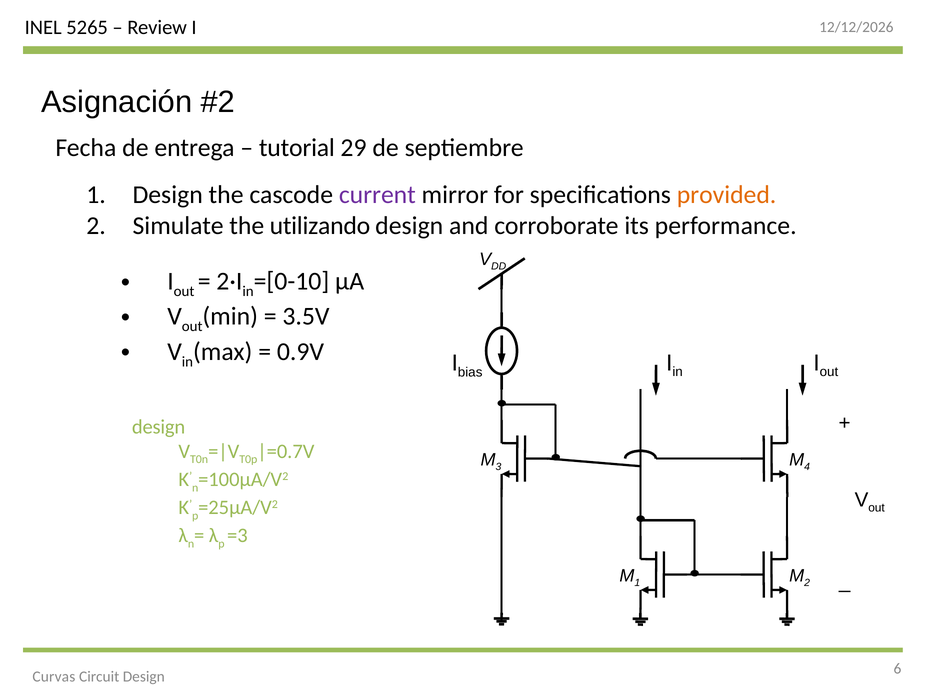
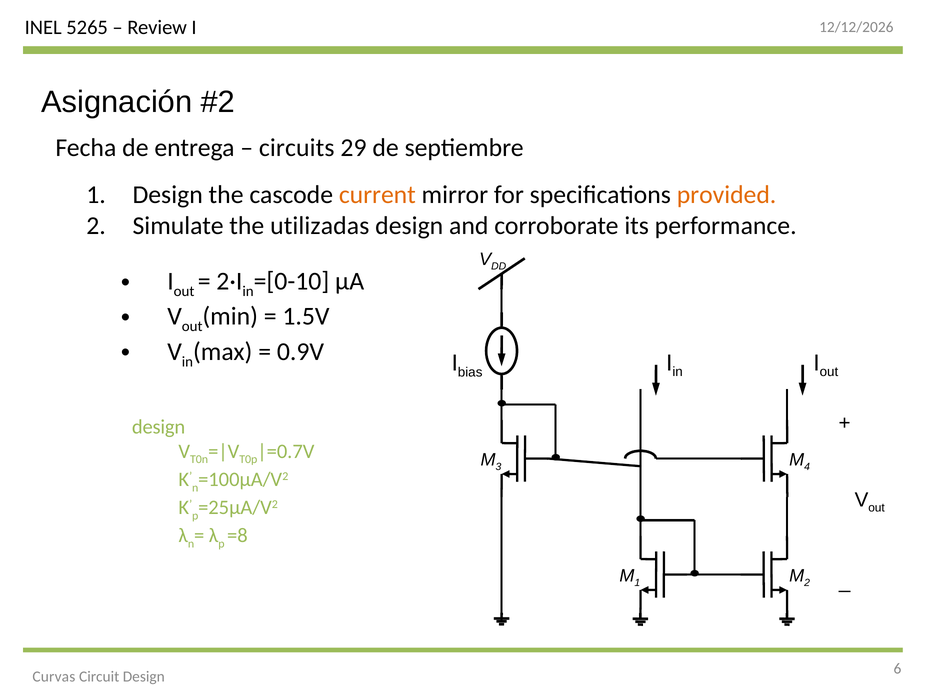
tutorial: tutorial -> circuits (297, 148)
current colour: purple -> orange (377, 195)
utilizando: utilizando -> utilizadas (320, 226)
3.5V: 3.5V -> 1.5V (306, 317)
=3: =3 -> =8 (237, 536)
